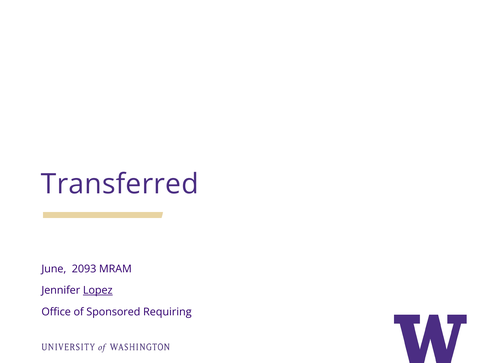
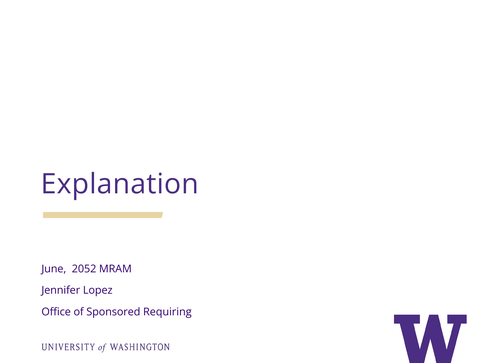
Transferred: Transferred -> Explanation (120, 184)
2093: 2093 -> 2052 (84, 269)
Lopez underline: present -> none (98, 290)
